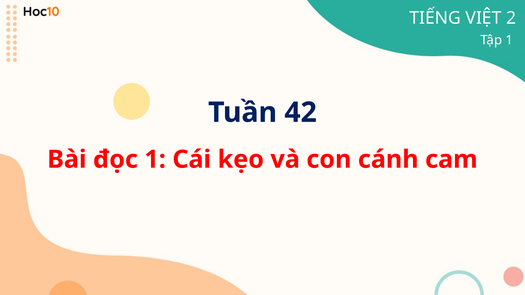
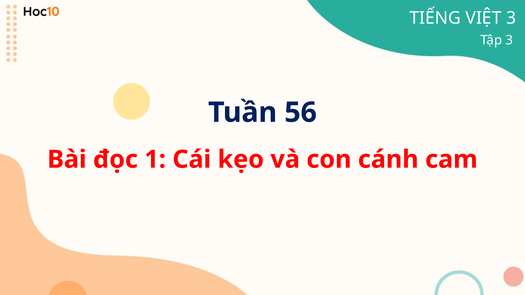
VIỆT 2: 2 -> 3 (511, 18)
Tập 1: 1 -> 3 (509, 40)
42: 42 -> 56 (301, 113)
